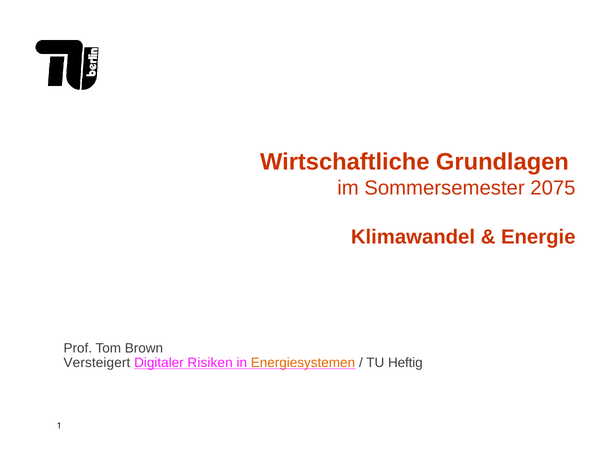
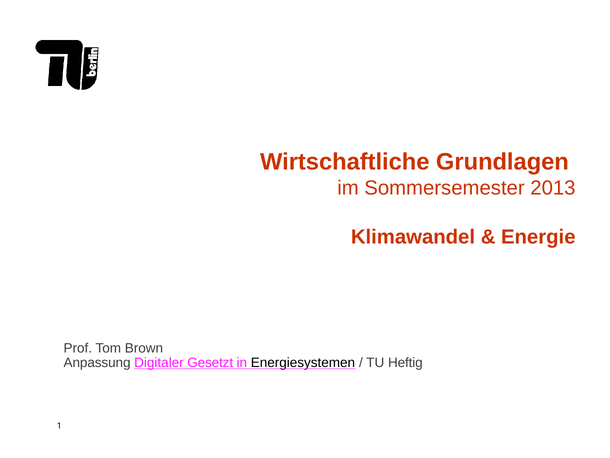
2075: 2075 -> 2013 (553, 188)
Versteigert: Versteigert -> Anpassung (97, 362)
Risiken: Risiken -> Gesetzt (210, 362)
Energiesystemen colour: orange -> black (303, 362)
